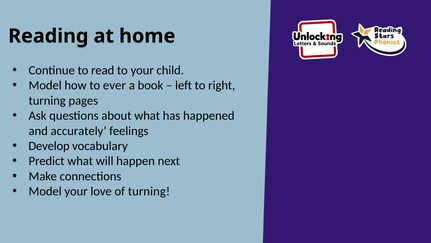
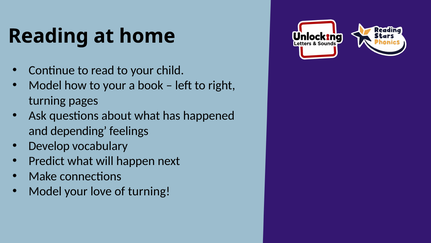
how to ever: ever -> your (115, 85)
accurately: accurately -> depending (79, 131)
